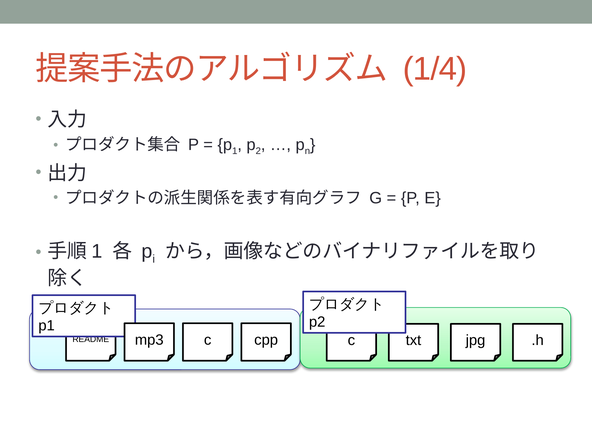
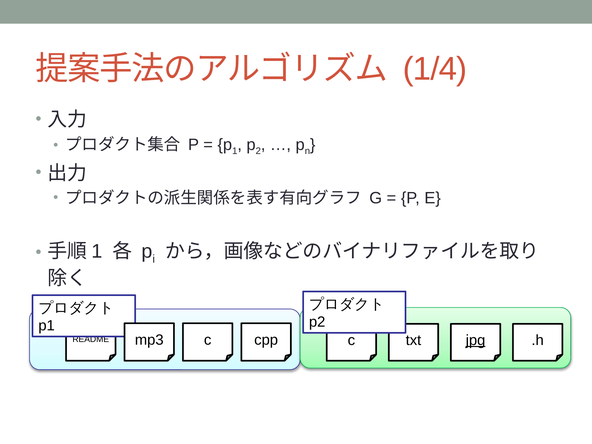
jpg underline: none -> present (476, 340)
